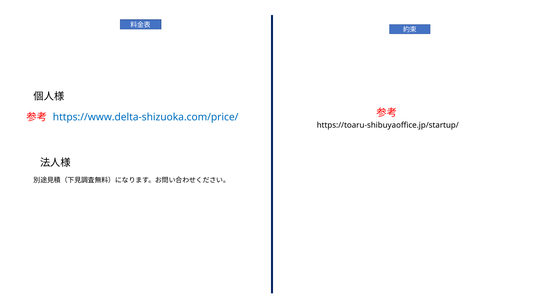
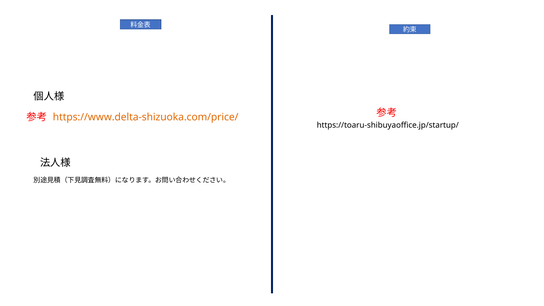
https://www.delta-shizuoka.com/price/ colour: blue -> orange (146, 117)
